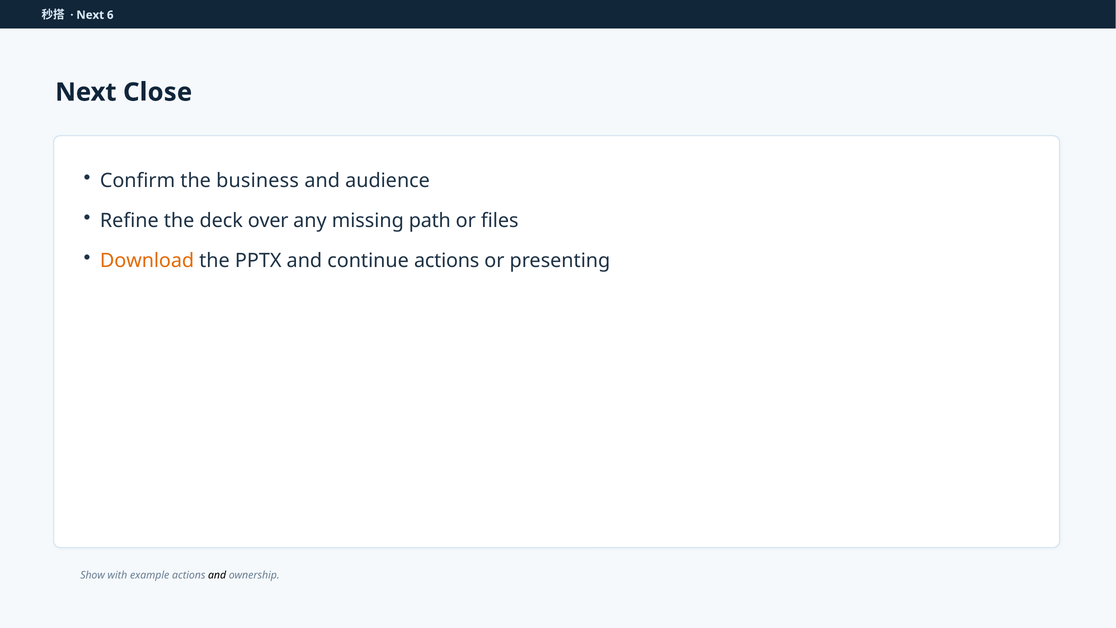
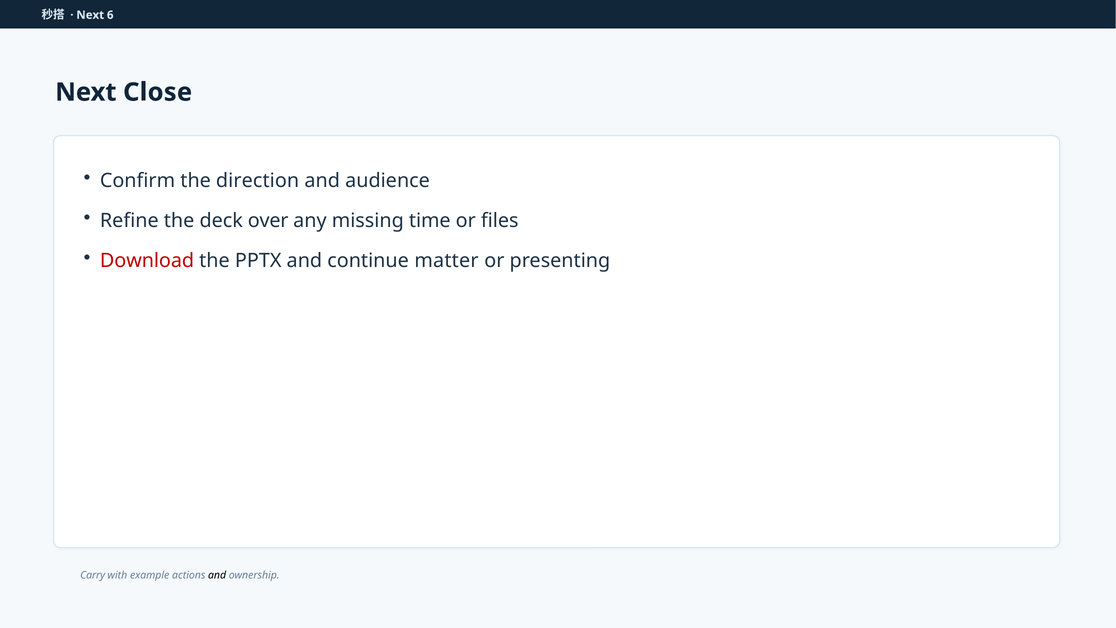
business: business -> direction (258, 181)
path: path -> time (430, 221)
Download colour: orange -> red (147, 261)
continue actions: actions -> matter (446, 261)
Show: Show -> Carry (93, 575)
